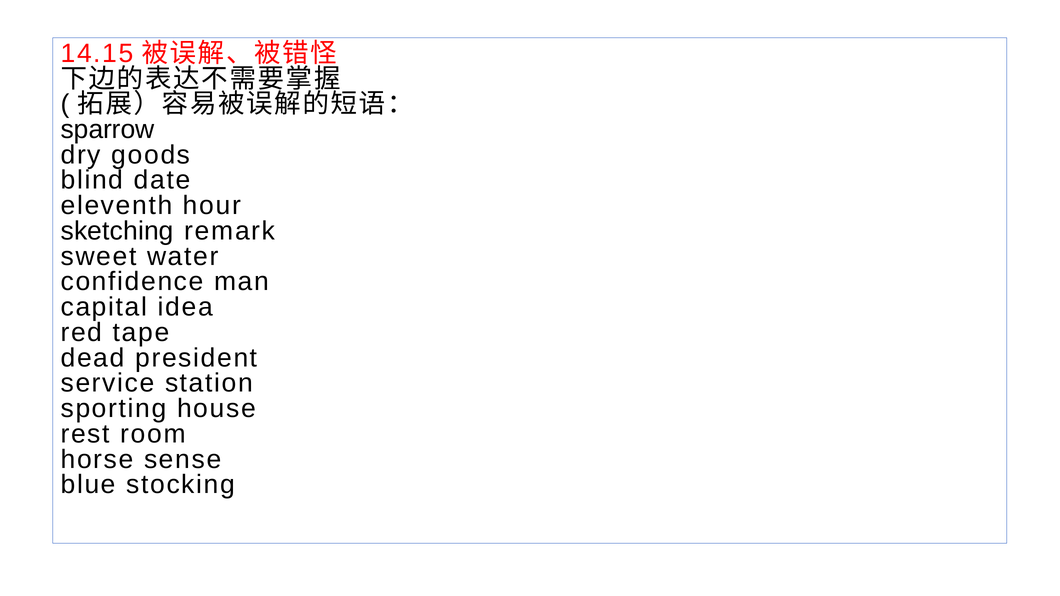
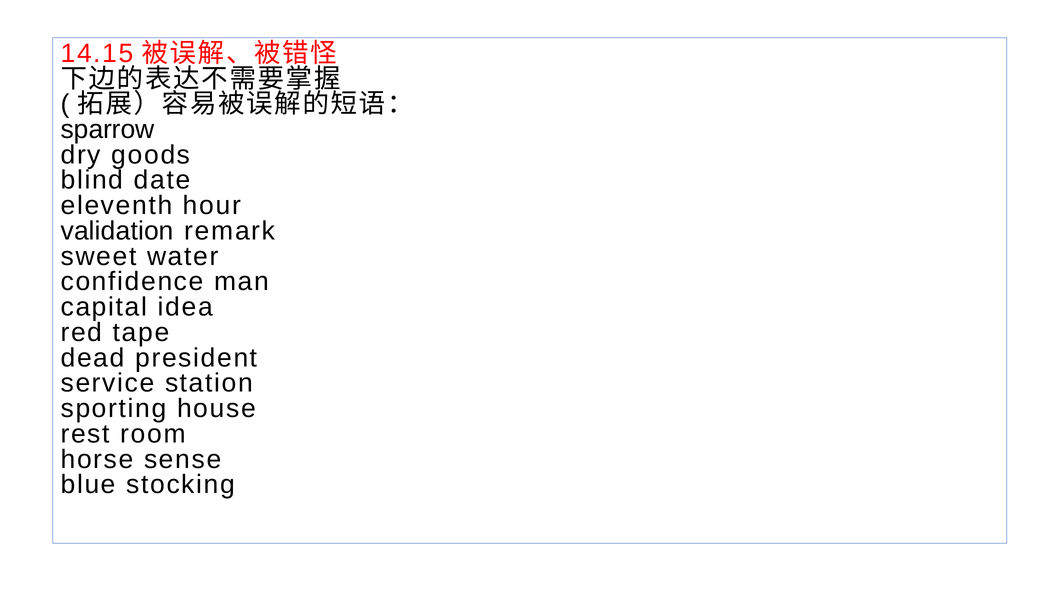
sketching: sketching -> validation (117, 231)
